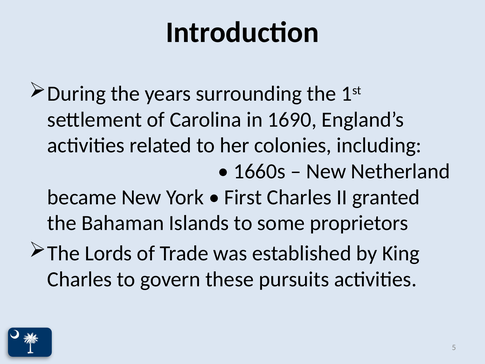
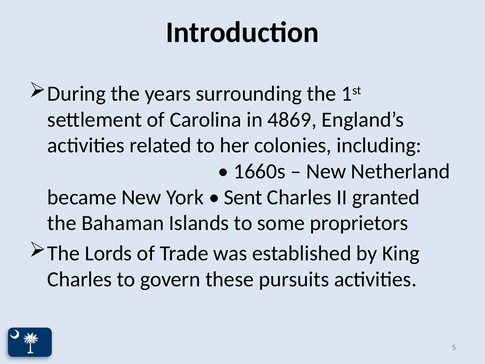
1690: 1690 -> 4869 (292, 120)
First: First -> Sent (243, 197)
